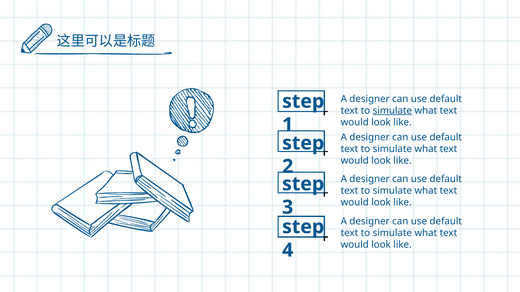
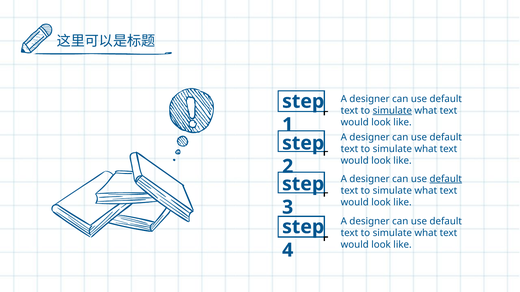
default underline: none -> present (446, 179)
